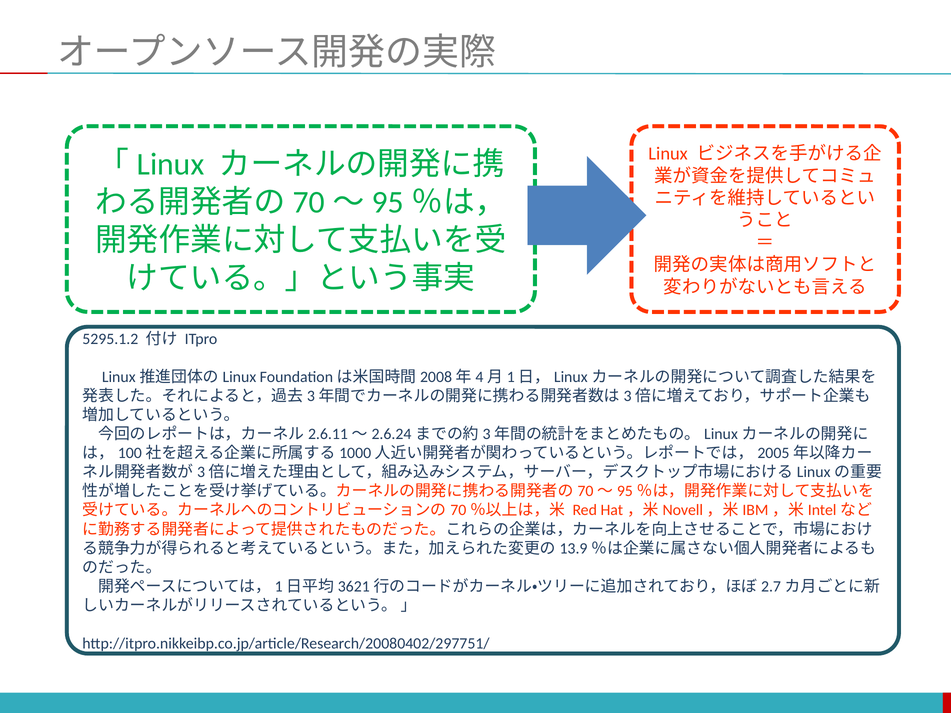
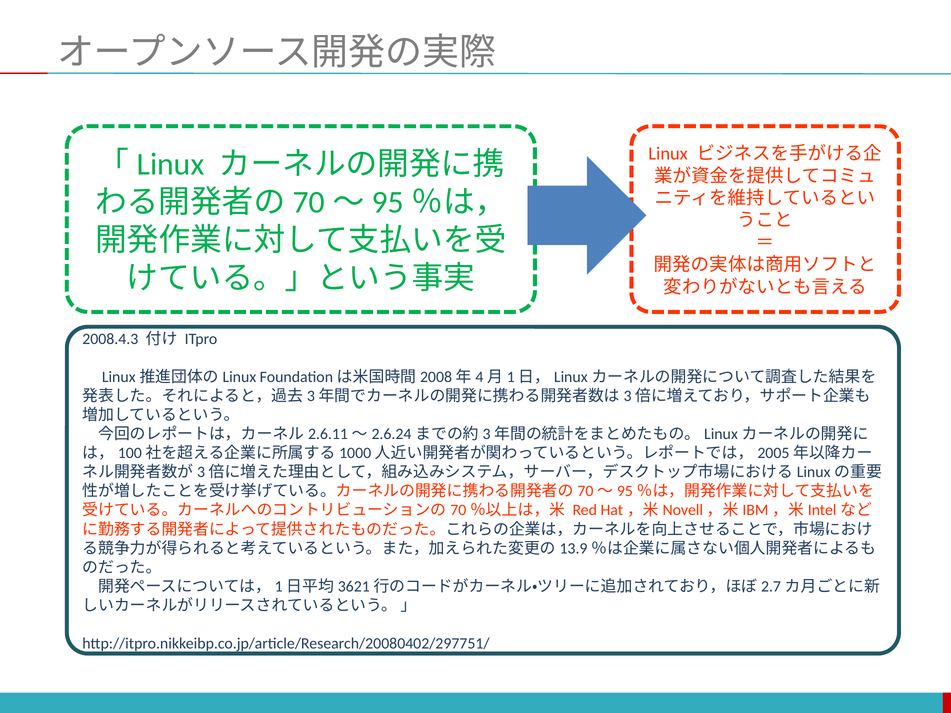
5295.1.2: 5295.1.2 -> 2008.4.3 (110, 339)
